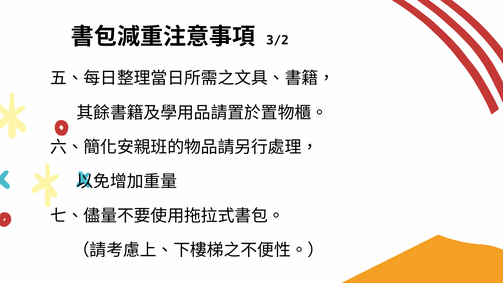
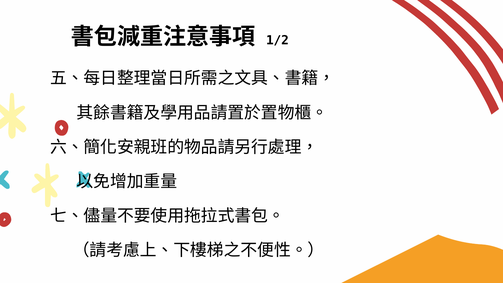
3/2: 3/2 -> 1/2 (277, 40)
